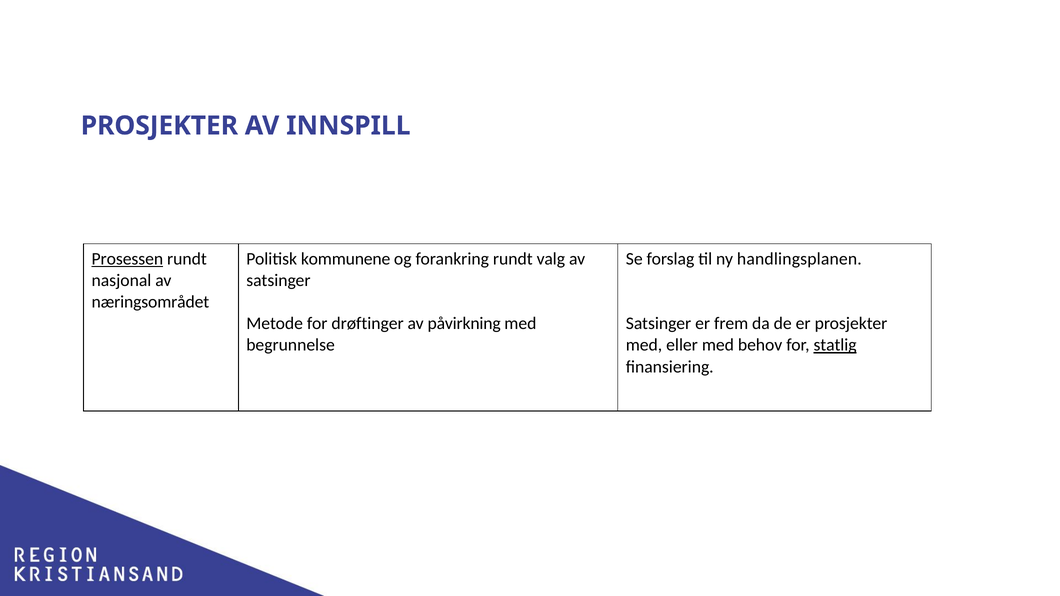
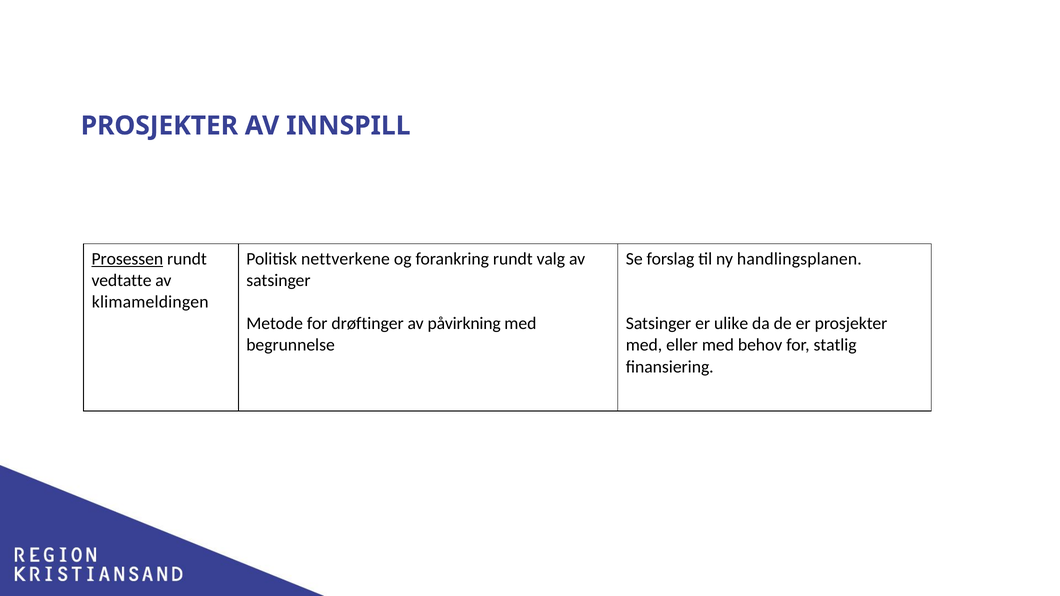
kommunene: kommunene -> nettverkene (345, 259)
nasjonal: nasjonal -> vedtatte (122, 281)
næringsområdet: næringsområdet -> klimameldingen (150, 302)
frem: frem -> ulike (731, 324)
statlig underline: present -> none (835, 345)
